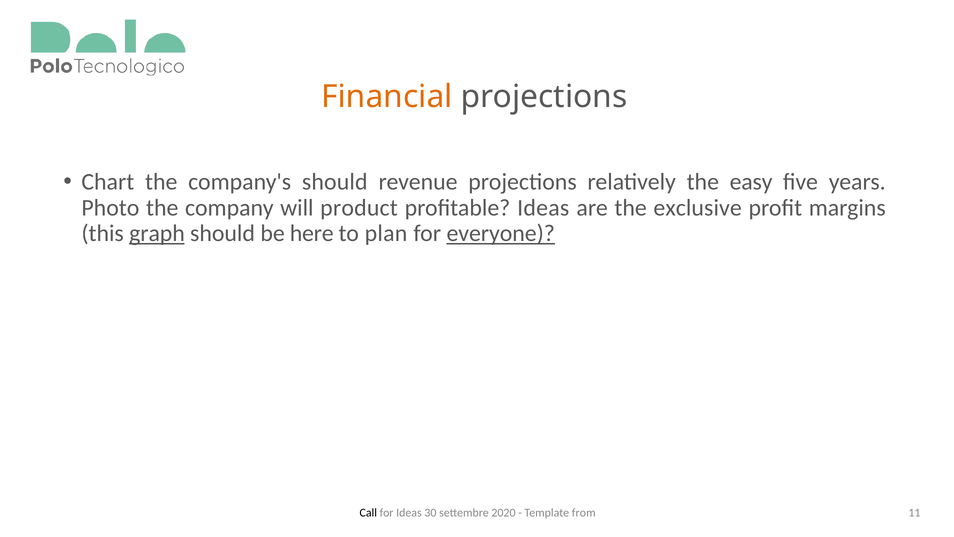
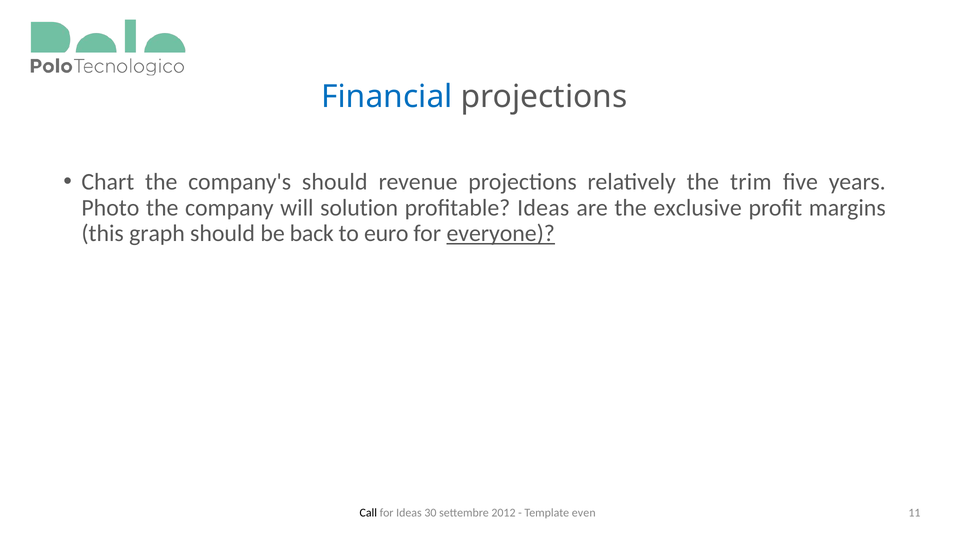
Financial colour: orange -> blue (387, 97)
easy: easy -> trim (751, 182)
product: product -> solution (359, 208)
graph underline: present -> none (157, 233)
here: here -> back (312, 233)
plan: plan -> euro (386, 233)
2020: 2020 -> 2012 (503, 512)
from: from -> even (584, 512)
